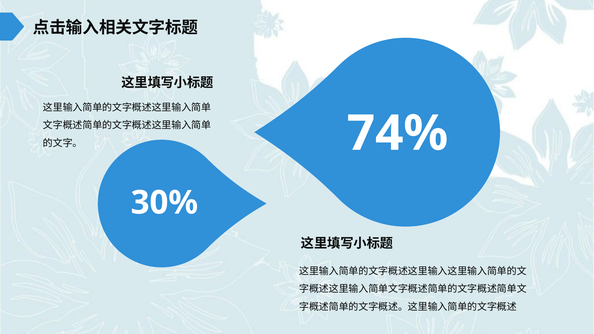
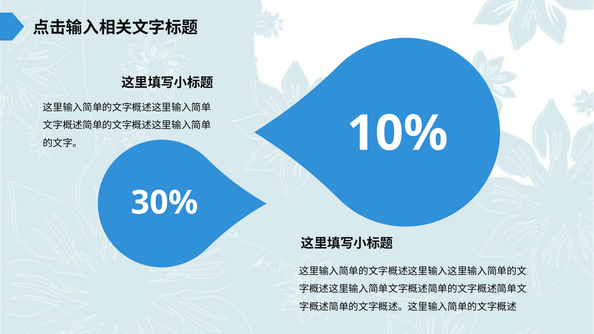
74%: 74% -> 10% (397, 133)
